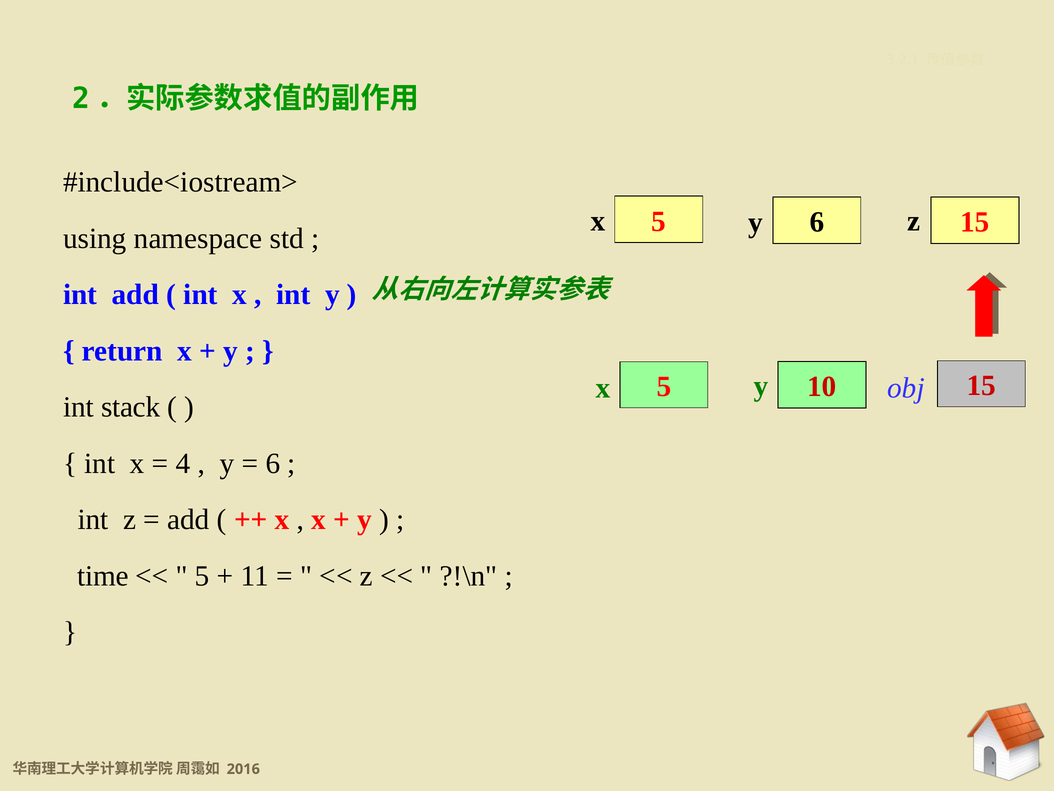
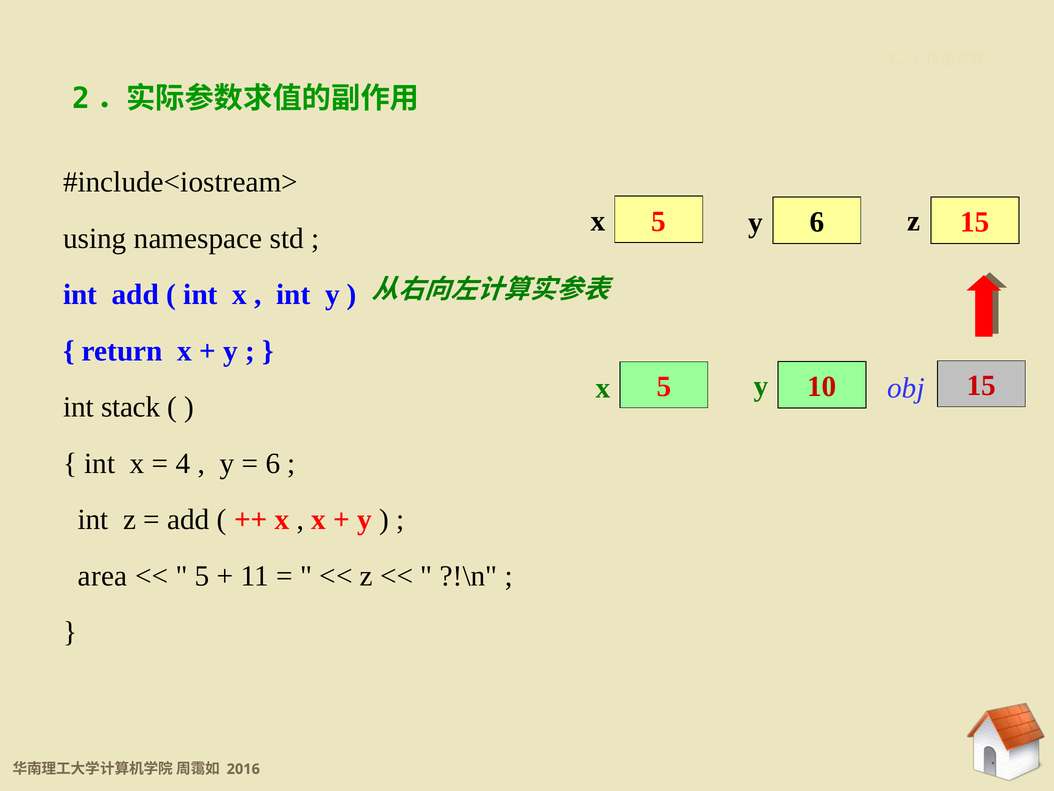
time: time -> area (103, 576)
